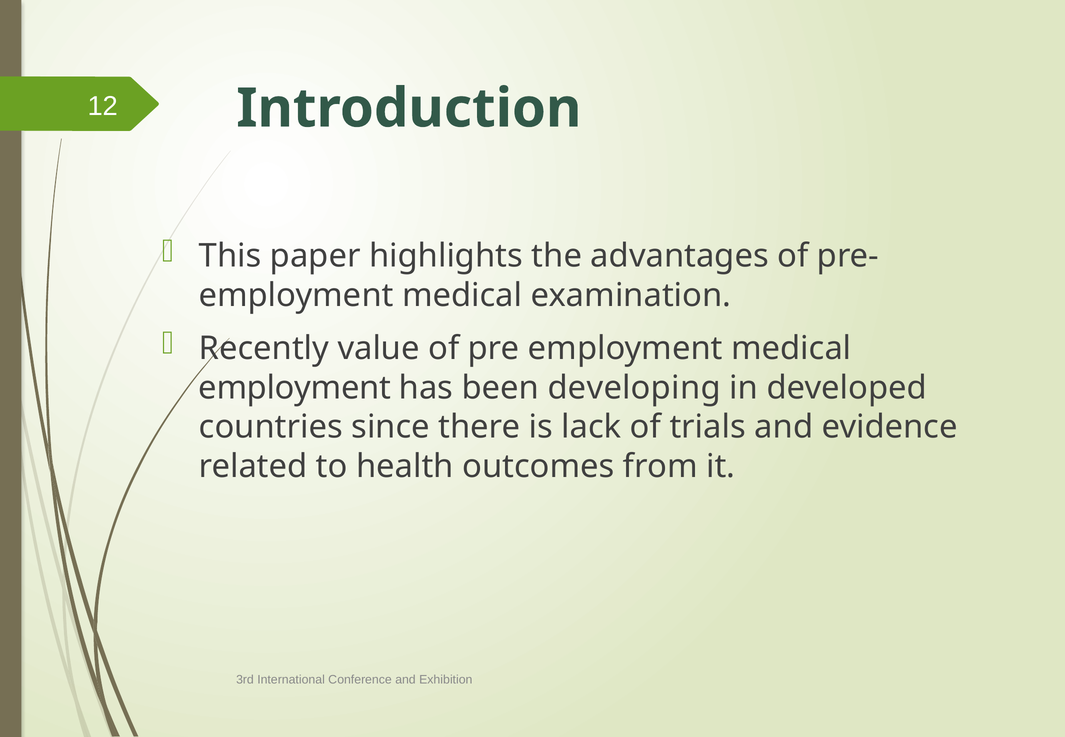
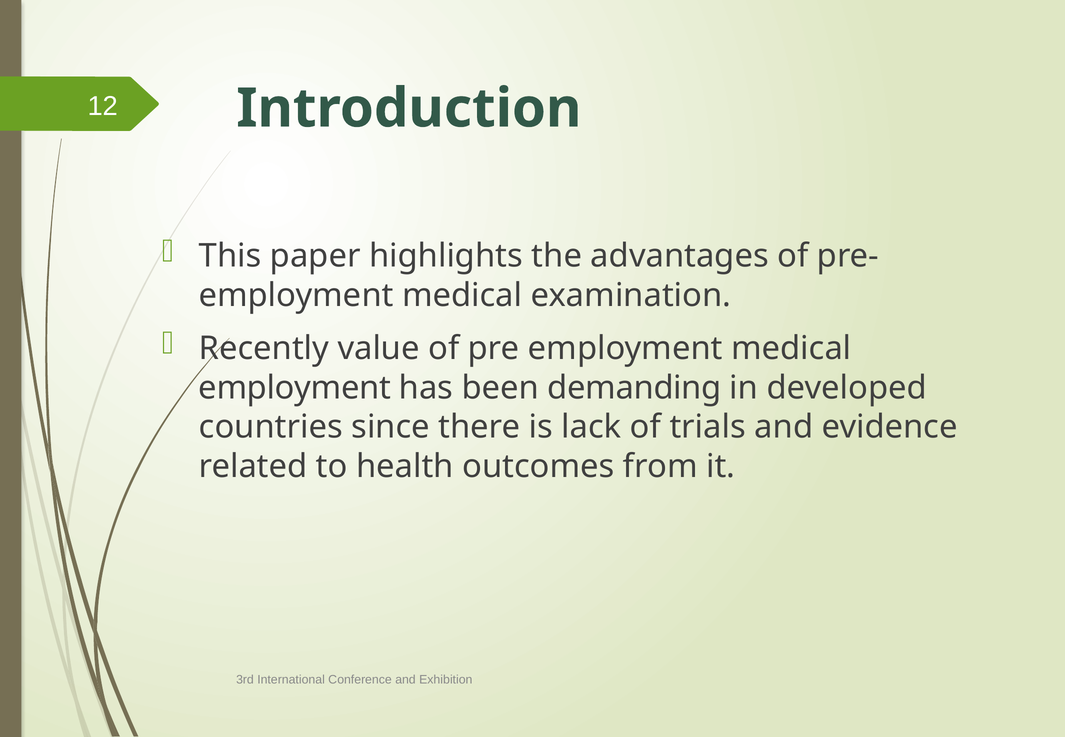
developing: developing -> demanding (634, 388)
